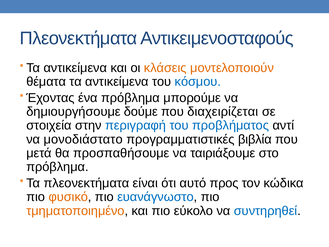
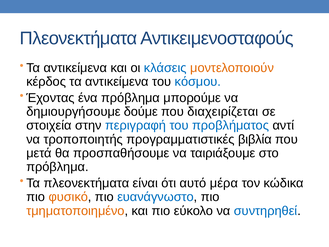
κλάσεις colour: orange -> blue (165, 68)
θέματα: θέματα -> κέρδος (46, 82)
μονοδιάστατο: μονοδιάστατο -> τροποποιητής (83, 139)
προς: προς -> μέρα (224, 183)
